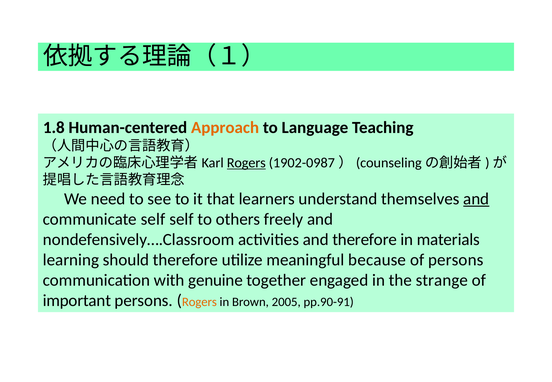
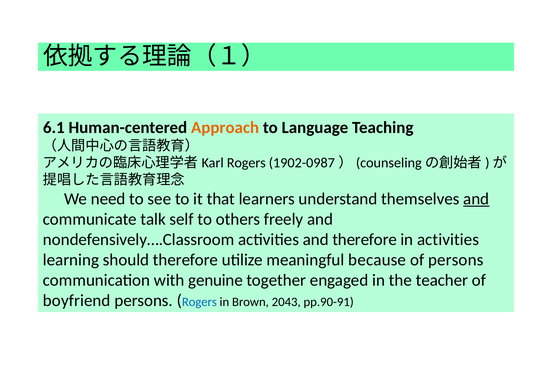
1.8: 1.8 -> 6.1 (54, 128)
Rogers underline: present -> none (246, 163)
communicate self: self -> talk (153, 219)
in materials: materials -> activities (448, 240)
strange: strange -> teacher (442, 280)
important: important -> boyfriend (77, 301)
Rogers colour: orange -> blue (199, 302)
2005: 2005 -> 2043 (286, 302)
